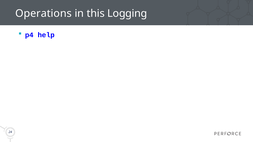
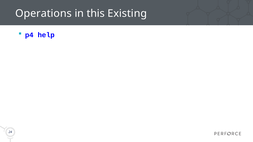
Logging: Logging -> Existing (127, 13)
